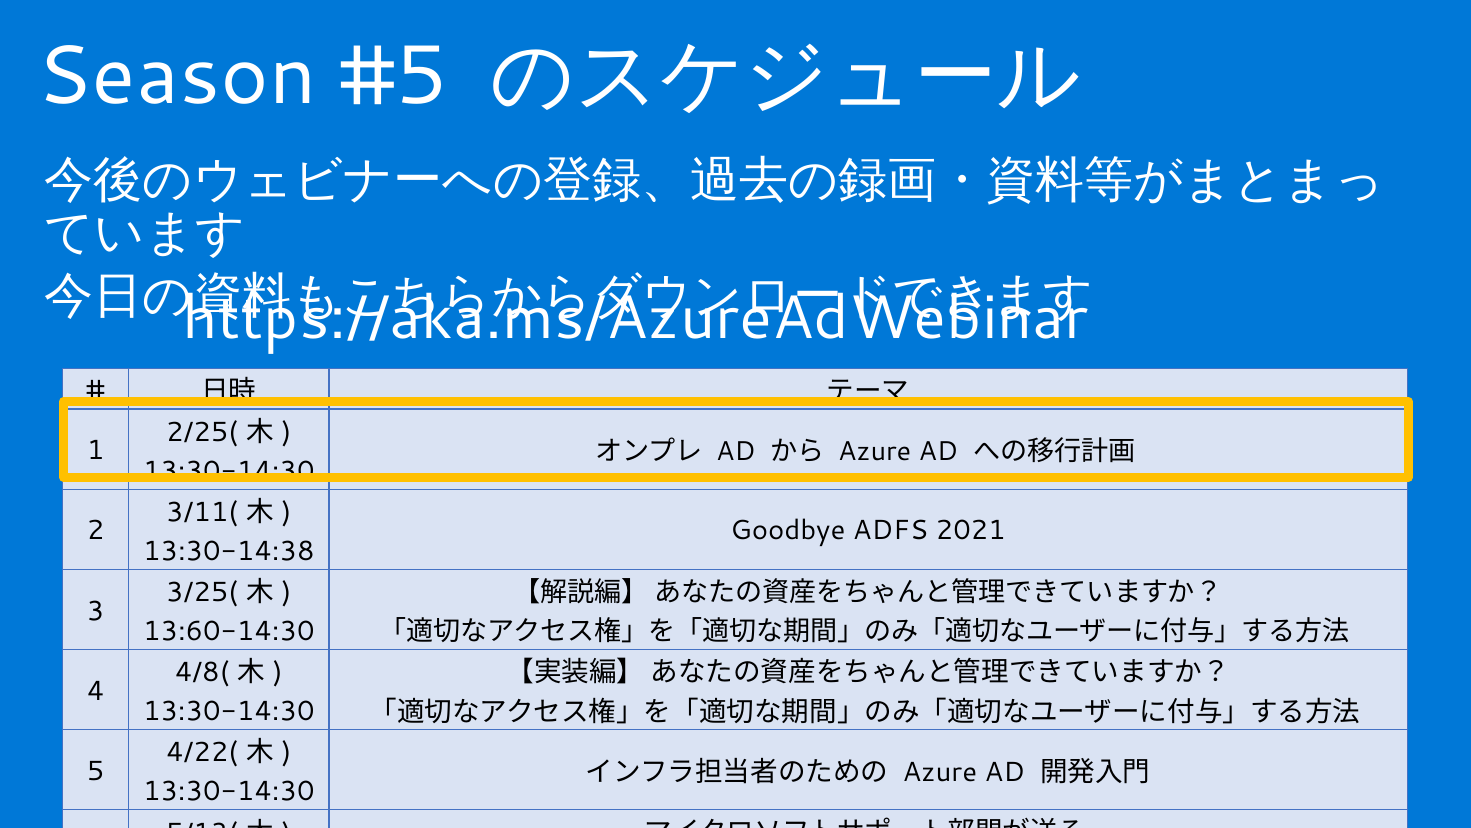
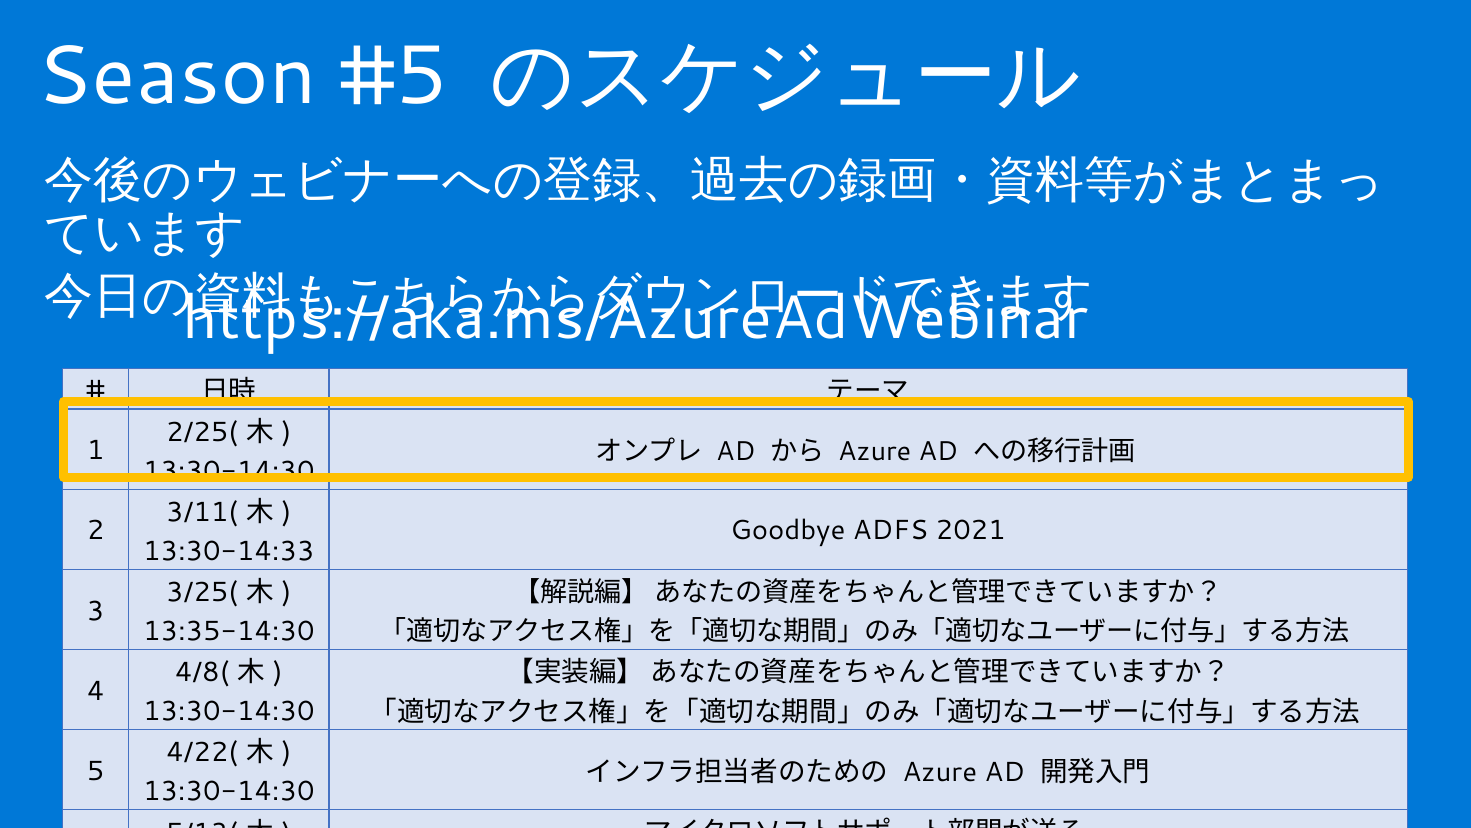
13:30-14:38: 13:30-14:38 -> 13:30-14:33 (229, 551)
13:60-14:30: 13:60-14:30 -> 13:35-14:30 (229, 631)
